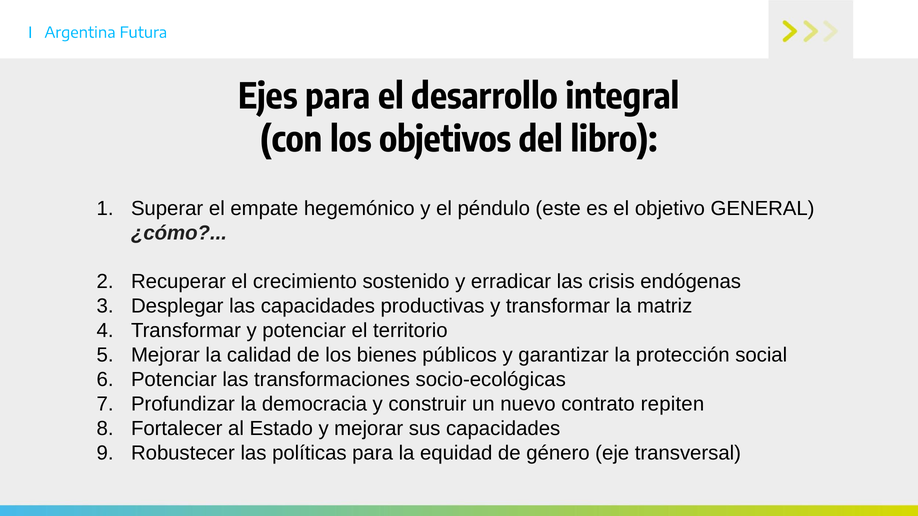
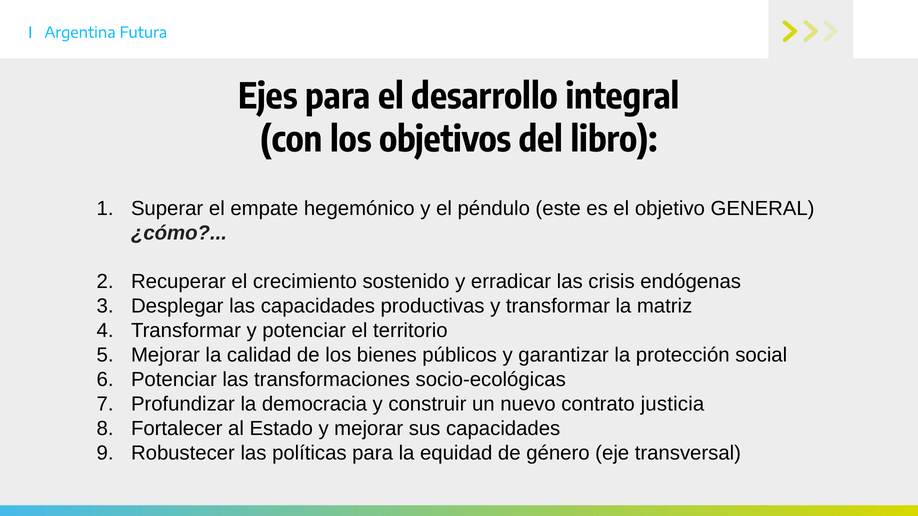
repiten: repiten -> justicia (672, 404)
